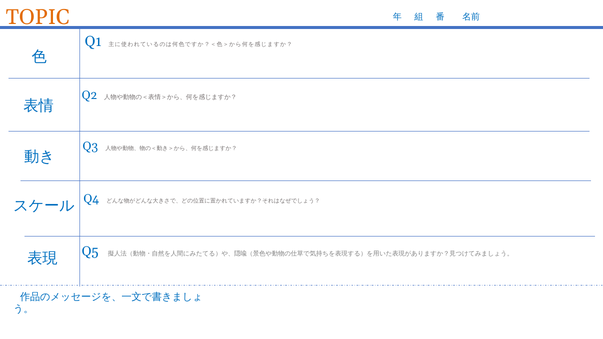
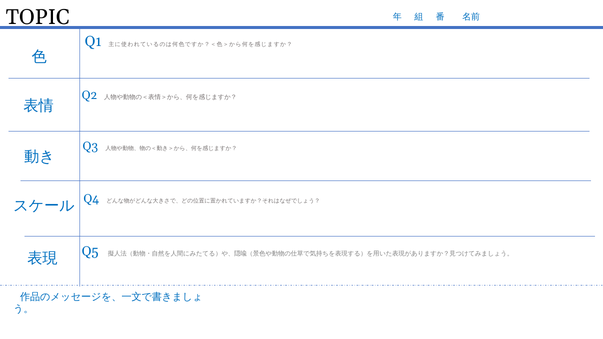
TOPIC colour: orange -> black (38, 17)
